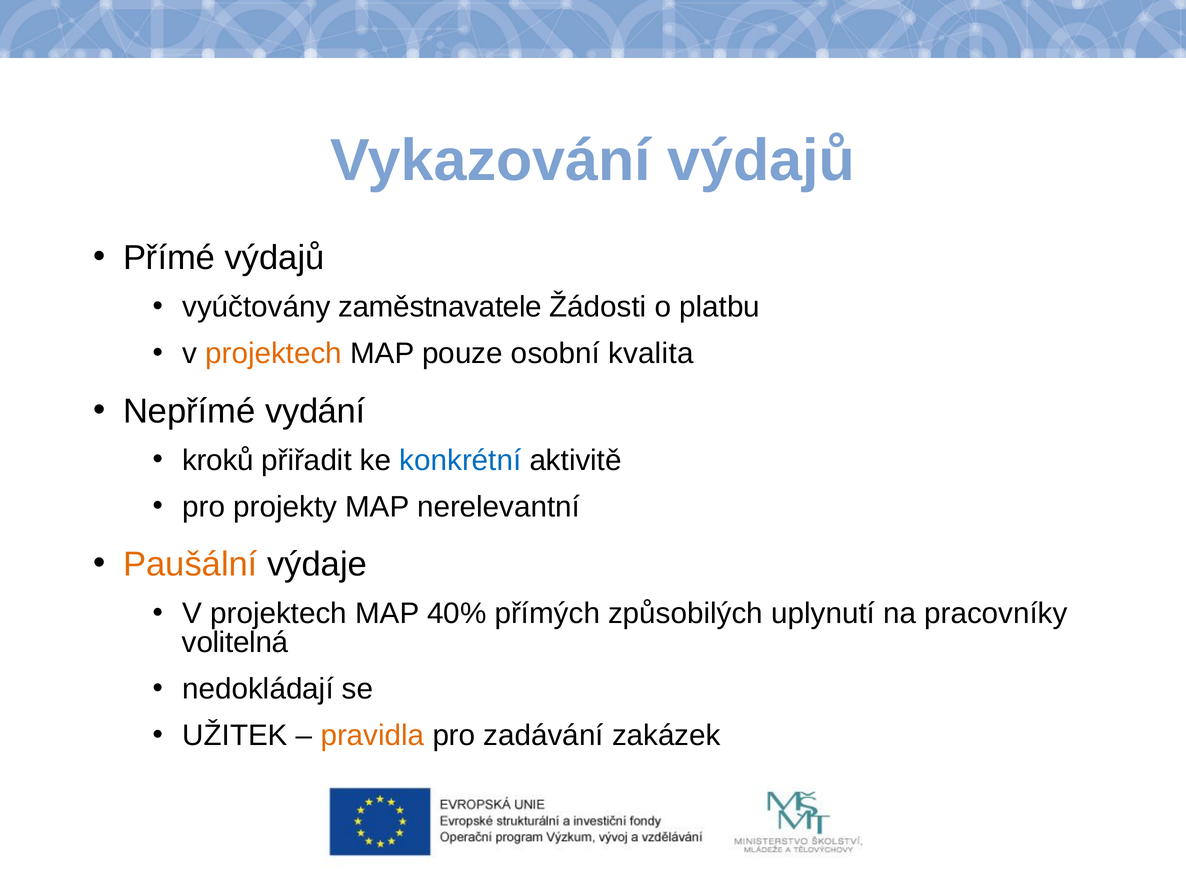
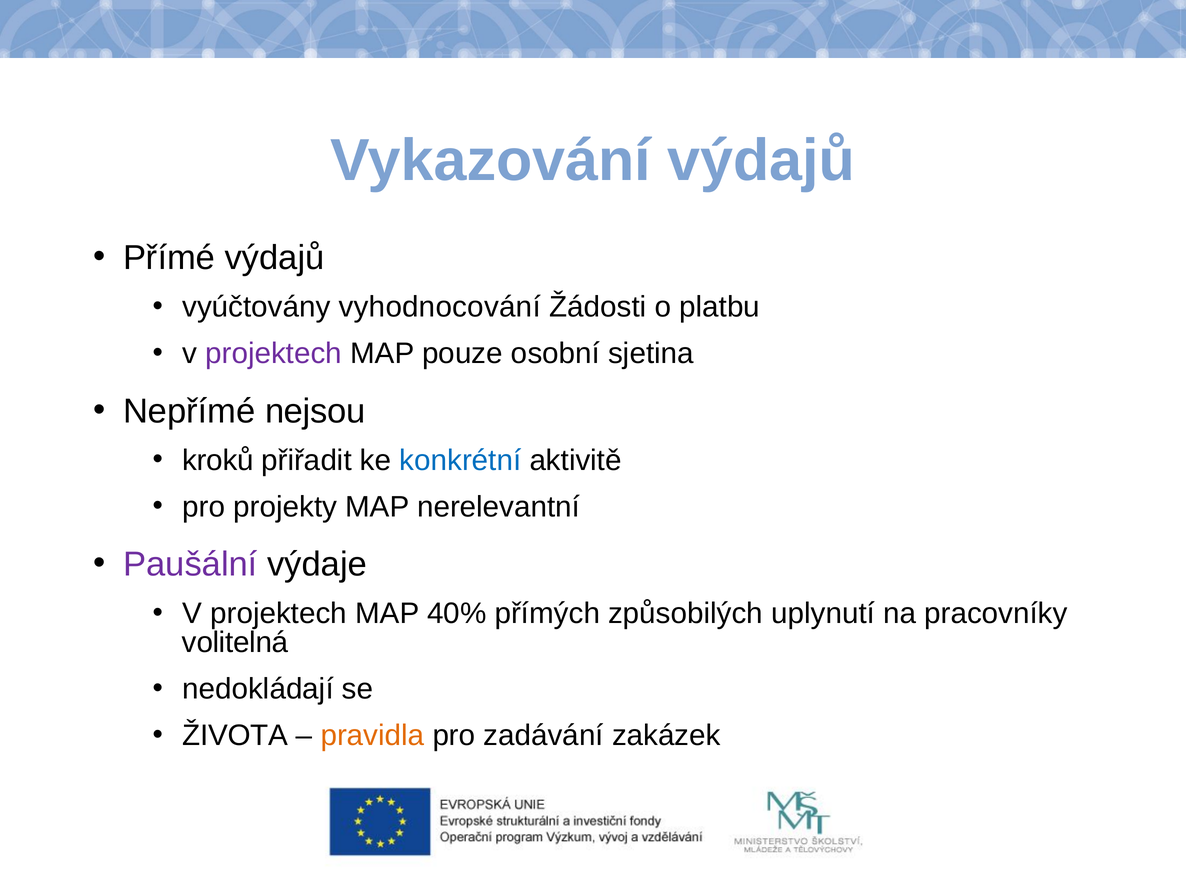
zaměstnavatele: zaměstnavatele -> vyhodnocování (440, 307)
projektech colour: orange -> purple (274, 354)
kvalita: kvalita -> sjetina (651, 354)
vydání: vydání -> nejsou (315, 412)
Paušální colour: orange -> purple (190, 565)
UŽITEK: UŽITEK -> ŽIVOTA (235, 736)
